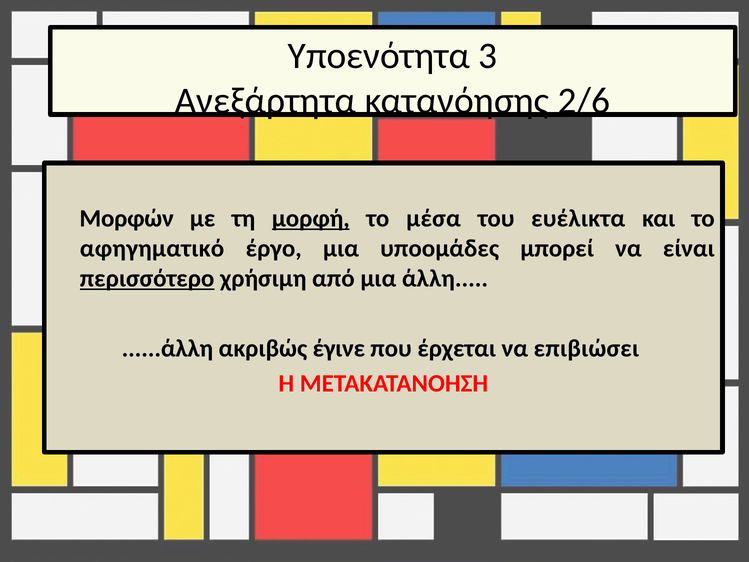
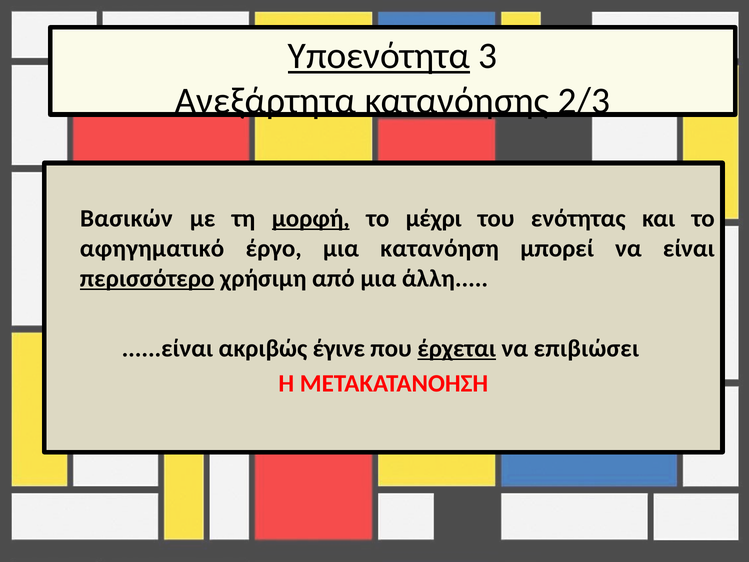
Υποενότητα underline: none -> present (379, 56)
2/6: 2/6 -> 2/3 (584, 101)
Μορφών: Μορφών -> Βασικών (126, 218)
μέσα: μέσα -> μέχρι (434, 218)
ευέλικτα: ευέλικτα -> ενότητας (578, 218)
υποομάδες: υποομάδες -> κατανόηση (440, 248)
......άλλη: ......άλλη -> ......είναι (167, 348)
έρχεται underline: none -> present (457, 348)
